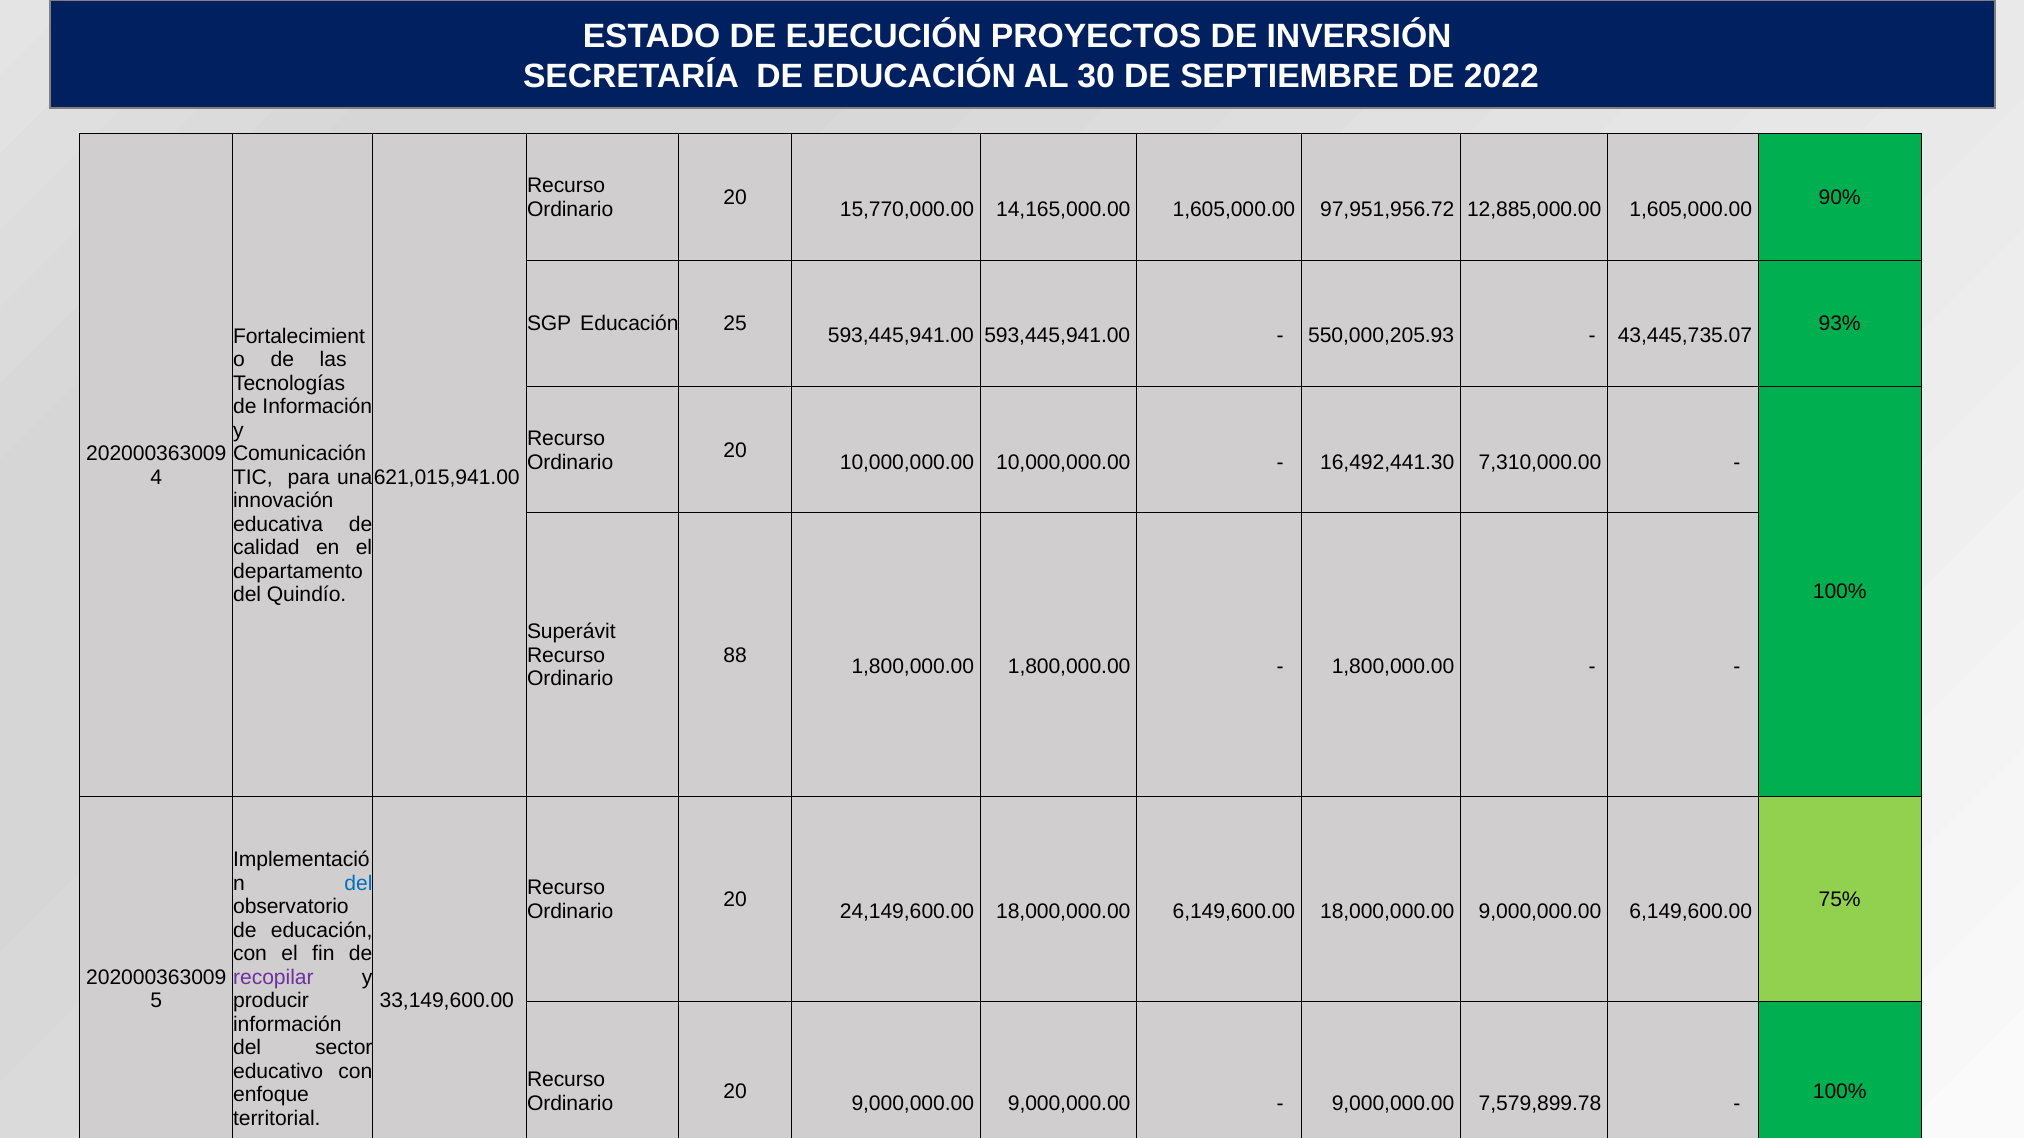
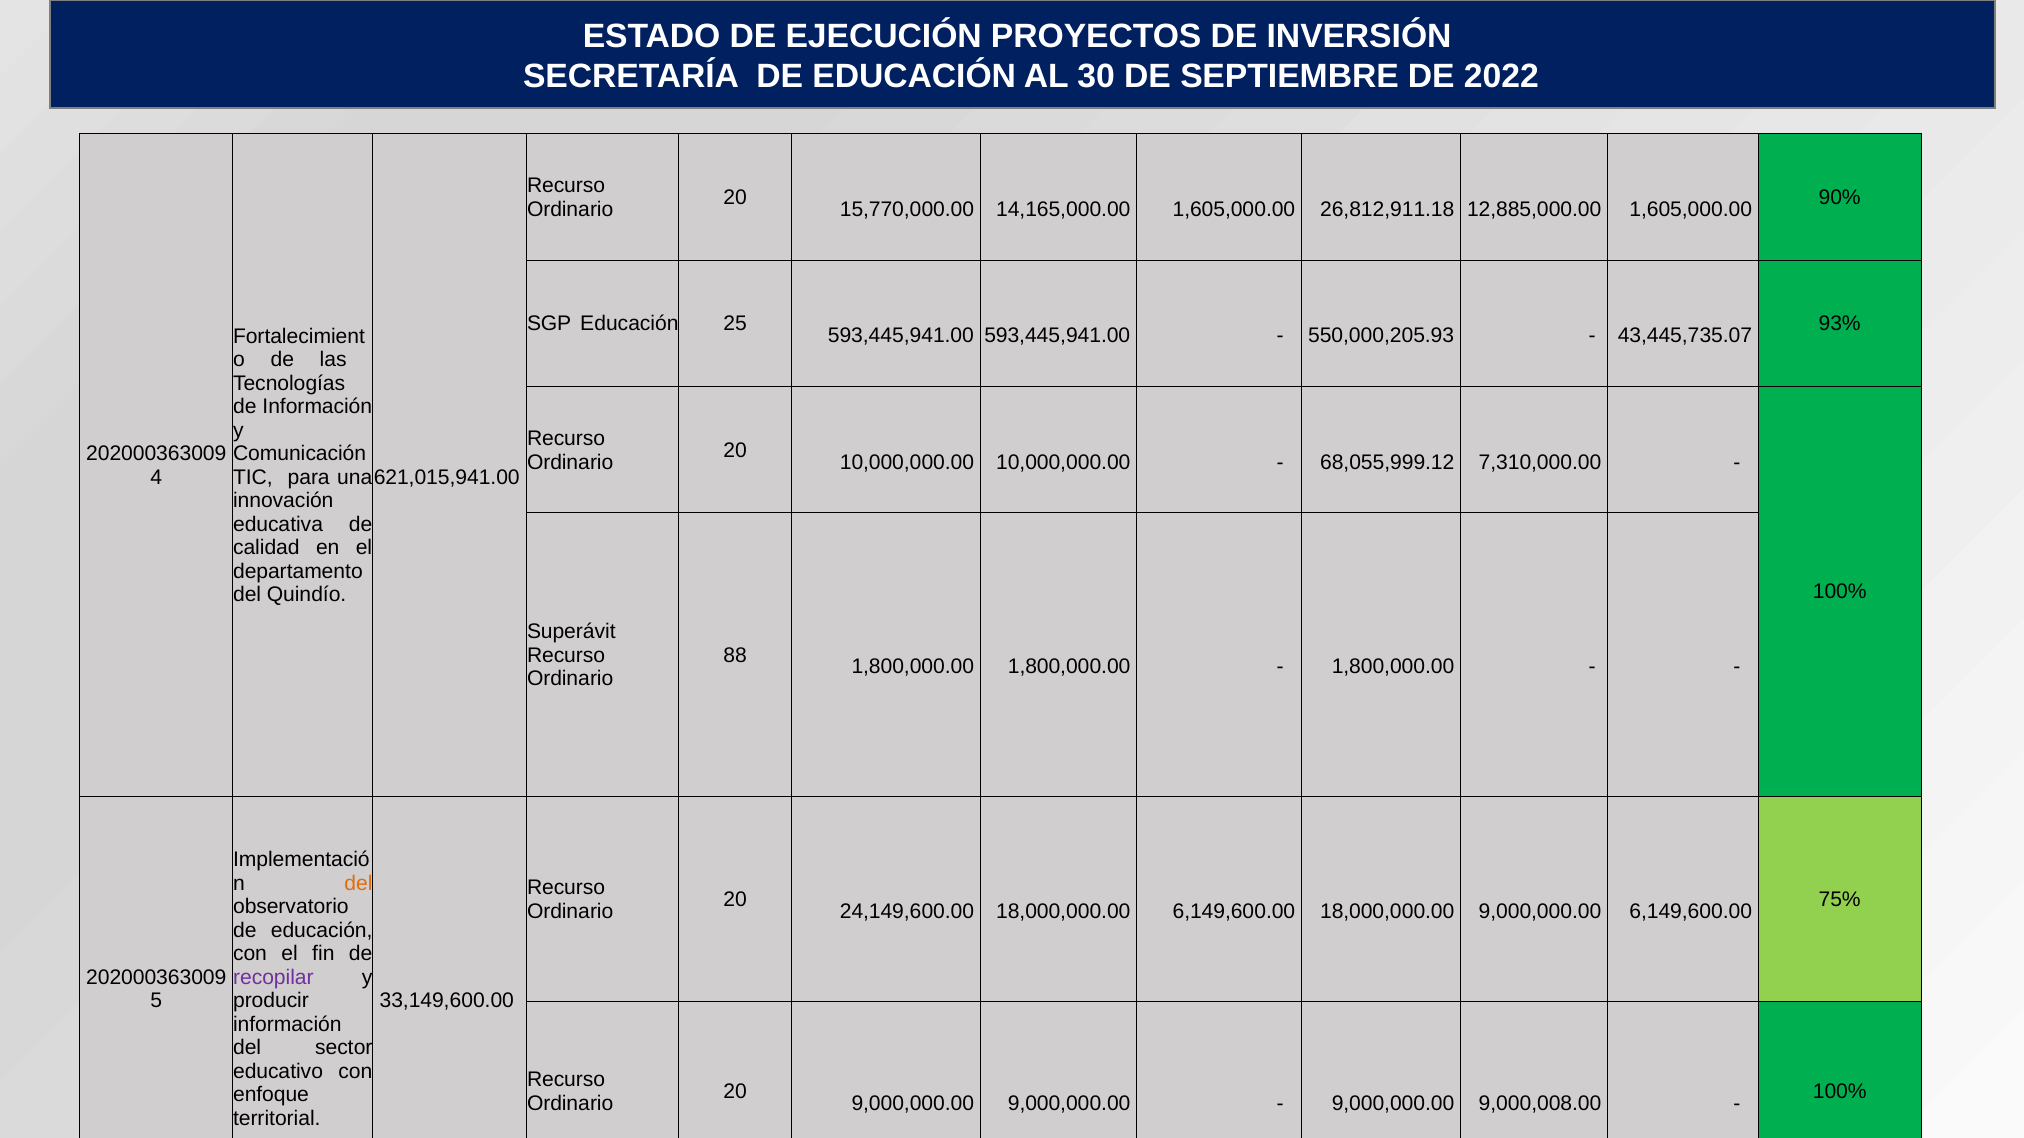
97,951,956.72: 97,951,956.72 -> 26,812,911.18 (1387, 209)
16,492,441.30: 16,492,441.30 -> 68,055,999.12 (1387, 462)
del colour: blue -> orange (358, 883)
7,579,899.78: 7,579,899.78 -> 9,000,008.00 (1540, 1104)
